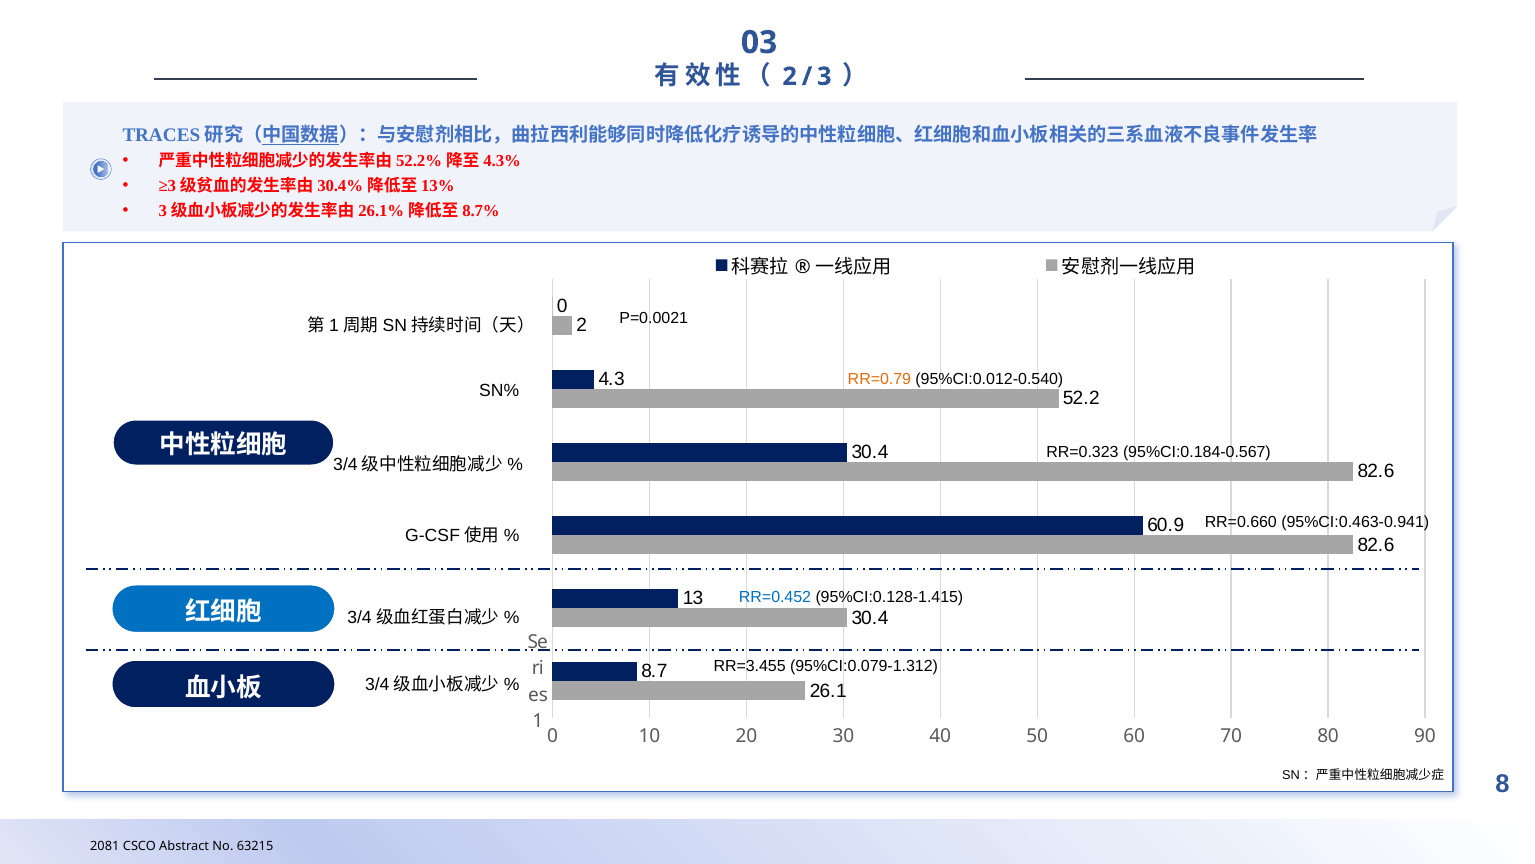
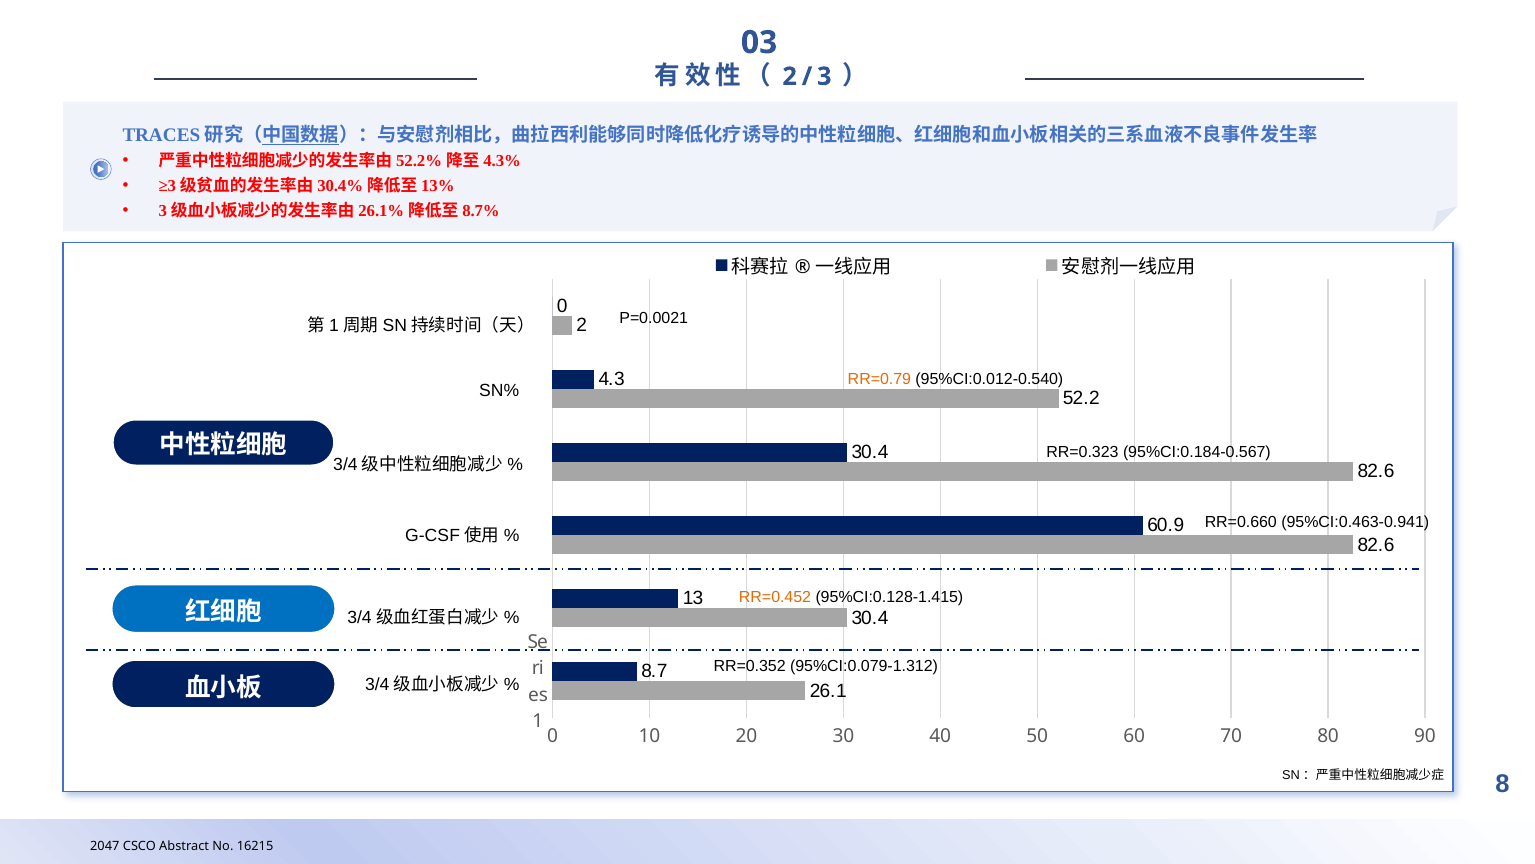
RR=0.452 colour: blue -> orange (775, 596)
RR=3.455: RR=3.455 -> RR=0.352 (750, 666)
2081: 2081 -> 2047 (105, 845)
63215: 63215 -> 16215 (255, 845)
